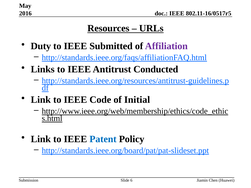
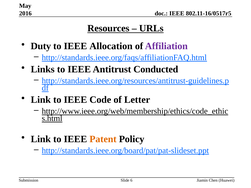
Submitted: Submitted -> Allocation (111, 46)
Initial: Initial -> Letter (137, 100)
Patent colour: blue -> orange (103, 139)
